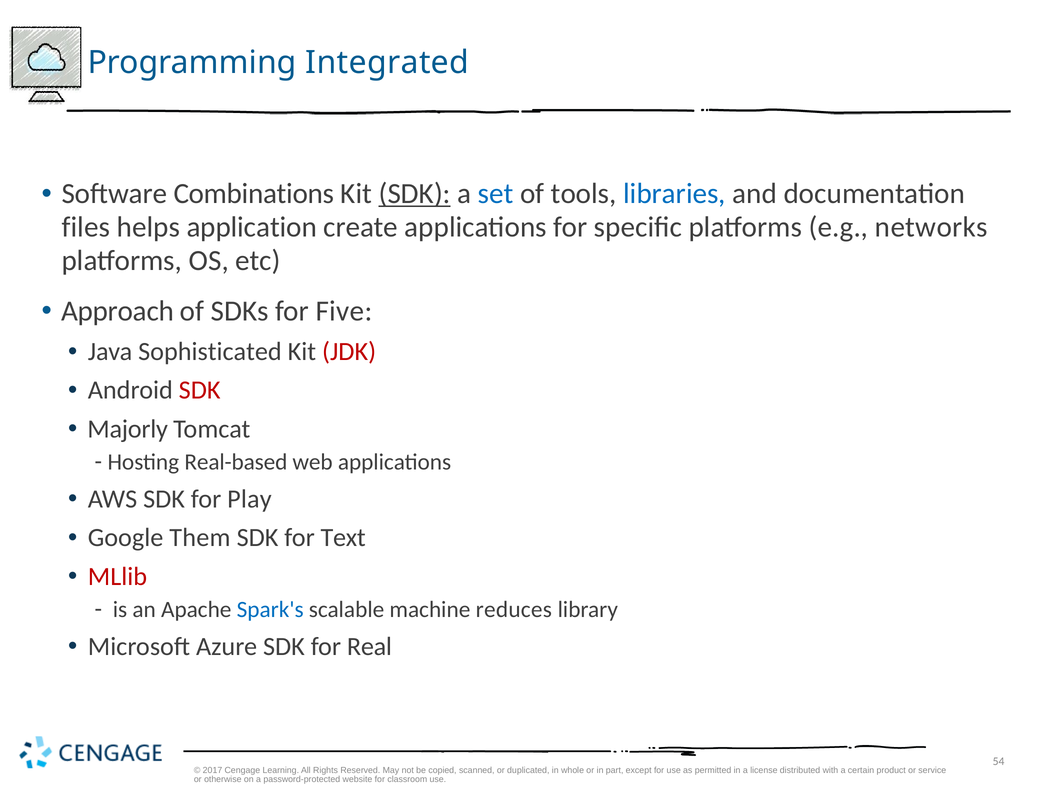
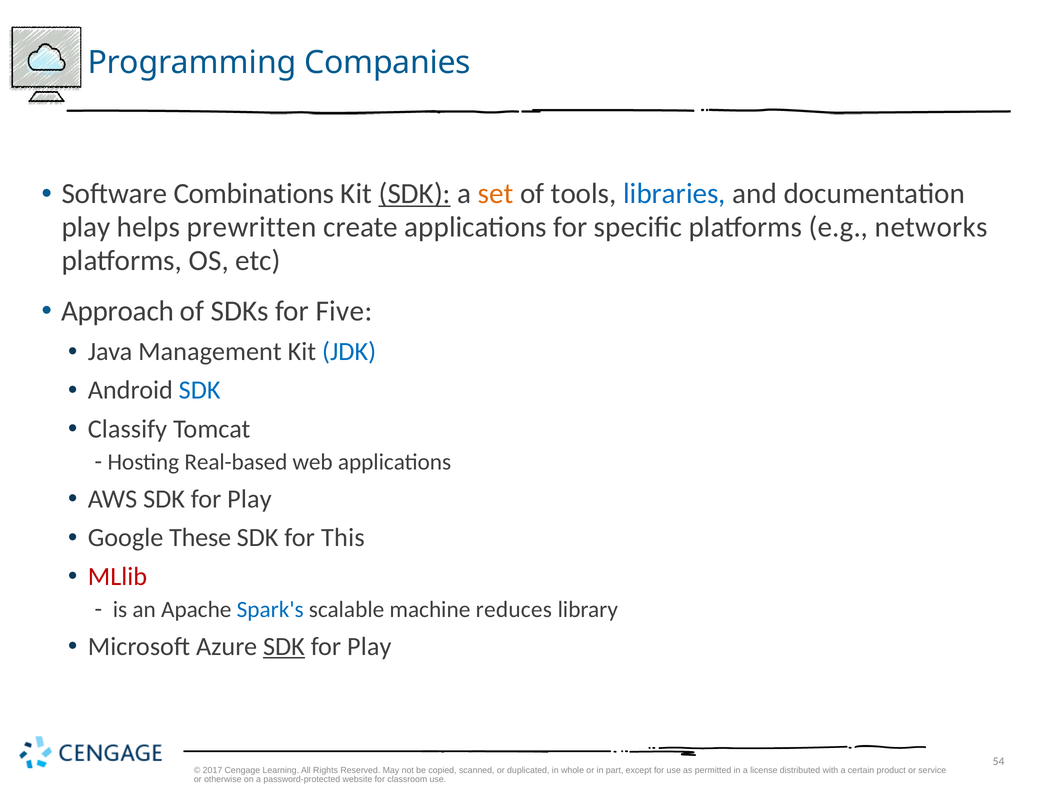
Integrated: Integrated -> Companies (388, 63)
set colour: blue -> orange (496, 194)
files: files -> play (86, 227)
application: application -> prewritten (252, 227)
Sophisticated: Sophisticated -> Management (210, 351)
JDK colour: red -> blue (349, 351)
SDK colour: red -> blue (200, 390)
Majorly: Majorly -> Classify (127, 429)
Them: Them -> These (200, 537)
Text: Text -> This (343, 537)
SDK underline: none -> present (284, 646)
Real: Real -> Play (369, 646)
